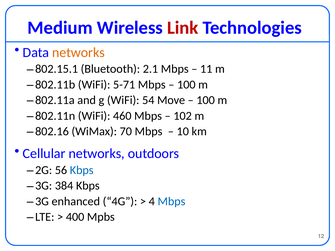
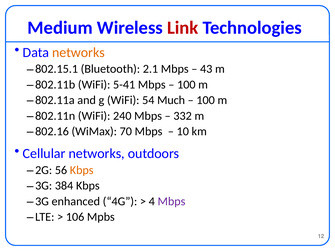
11: 11 -> 43 (206, 69)
5-71: 5-71 -> 5-41 (124, 85)
Move: Move -> Much (171, 100)
460: 460 -> 240 (122, 116)
102: 102 -> 332 (183, 116)
Kbps colour: blue -> orange (82, 170)
Mbps colour: blue -> purple (171, 202)
400: 400 -> 106 (75, 217)
